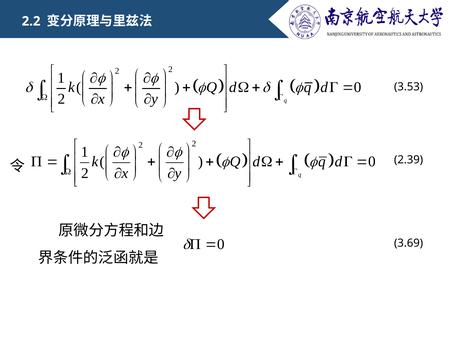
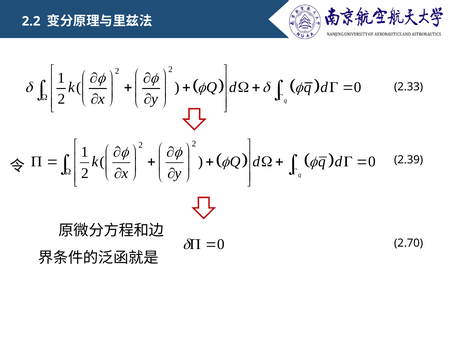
3.53: 3.53 -> 2.33 (409, 87)
3.69: 3.69 -> 2.70 (409, 243)
